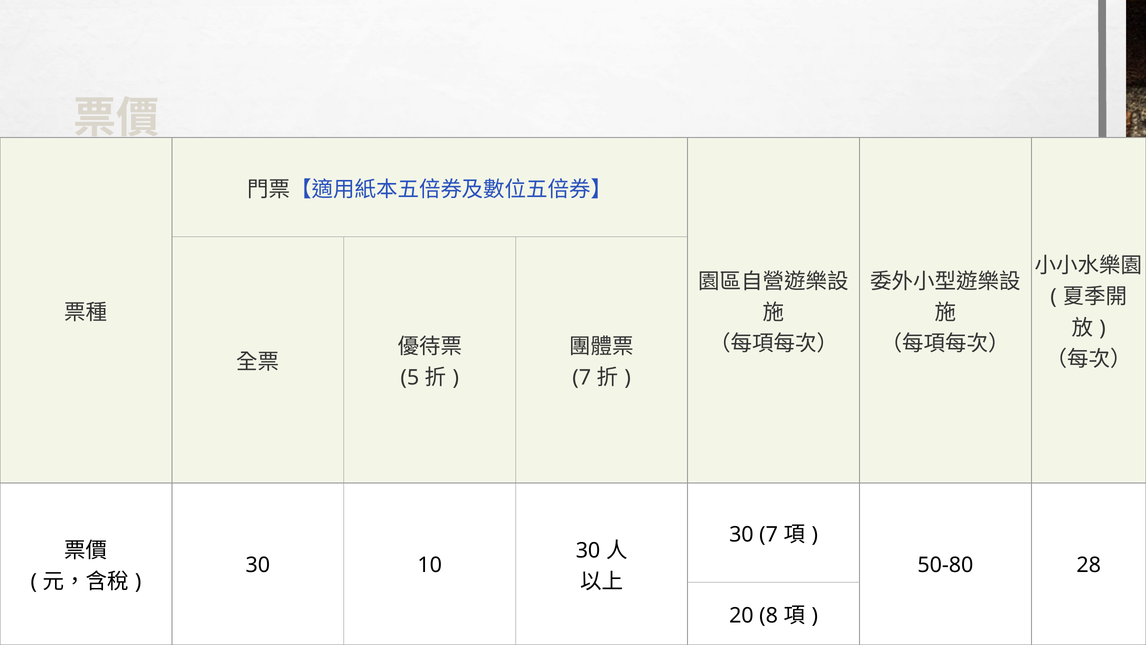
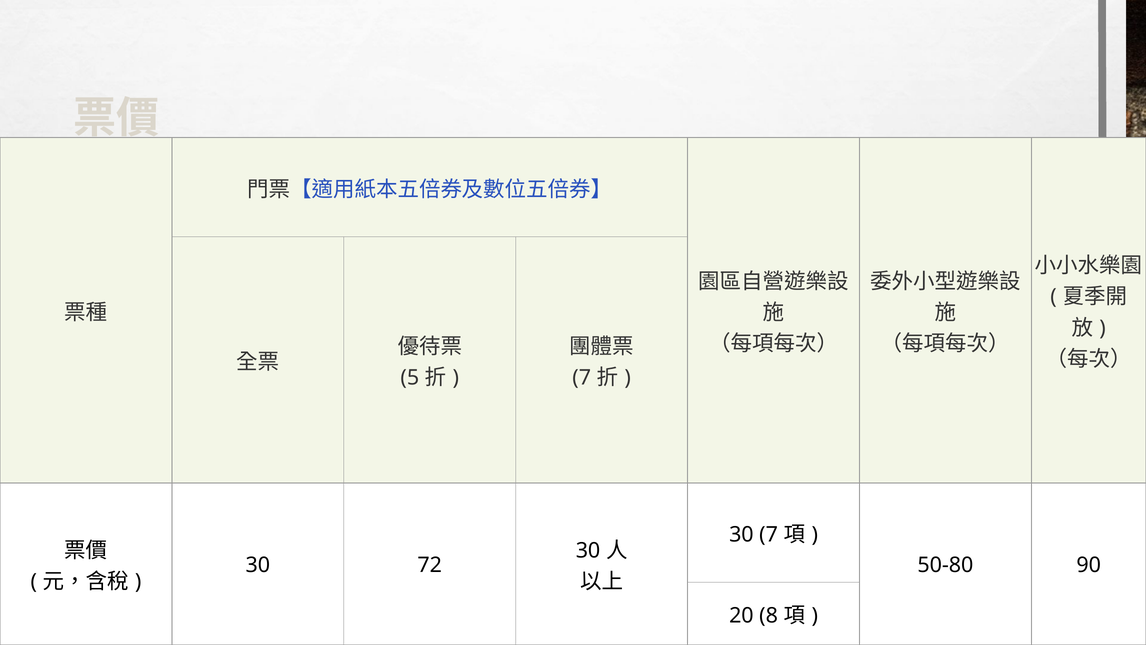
10: 10 -> 72 (430, 565)
28: 28 -> 90 (1089, 565)
